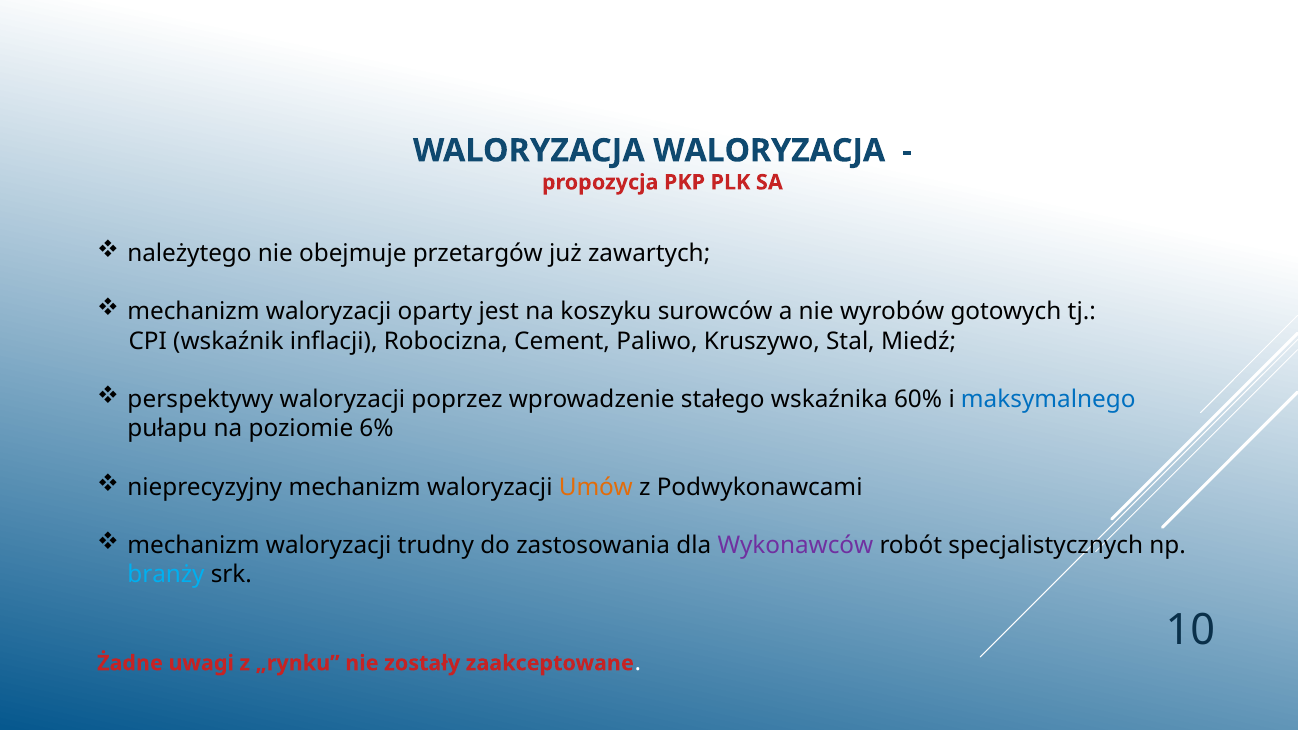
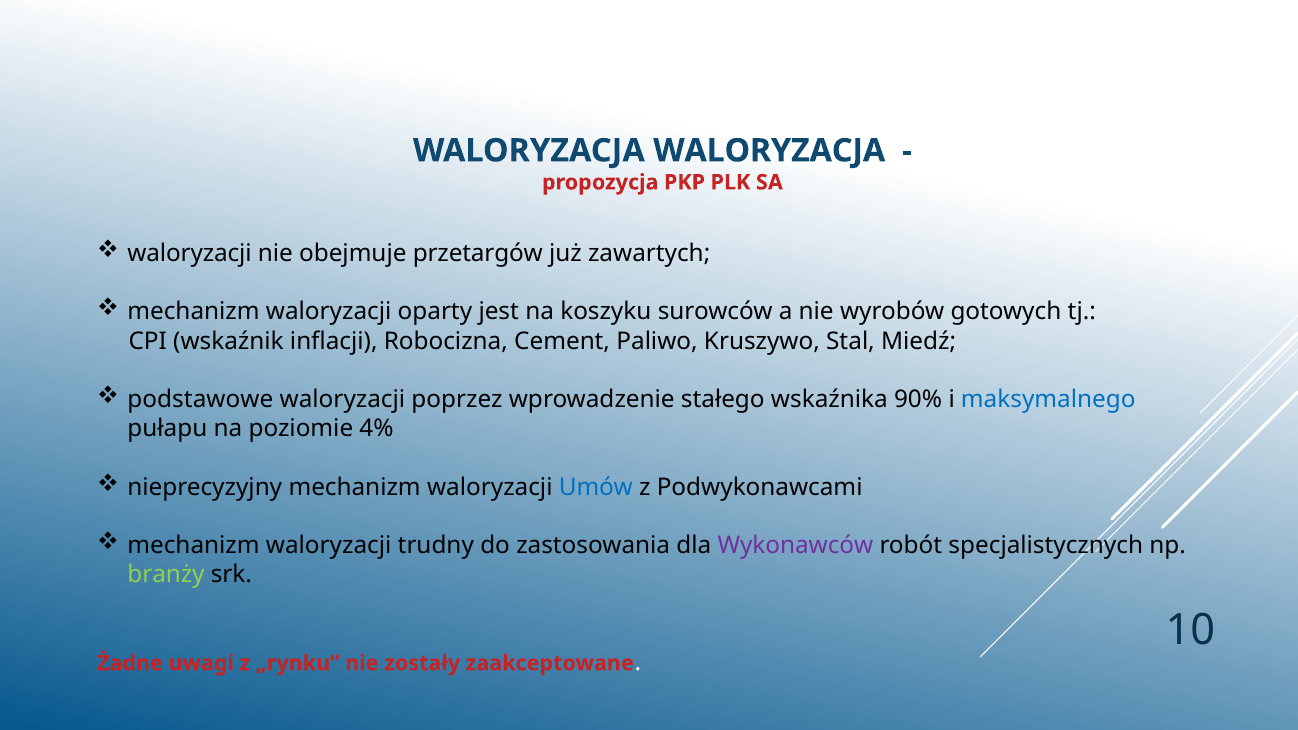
należytego: należytego -> waloryzacji (190, 254)
perspektywy: perspektywy -> podstawowe (200, 400)
60%: 60% -> 90% (918, 400)
6%: 6% -> 4% (377, 429)
Umów colour: orange -> blue (596, 487)
branży colour: light blue -> light green (166, 575)
